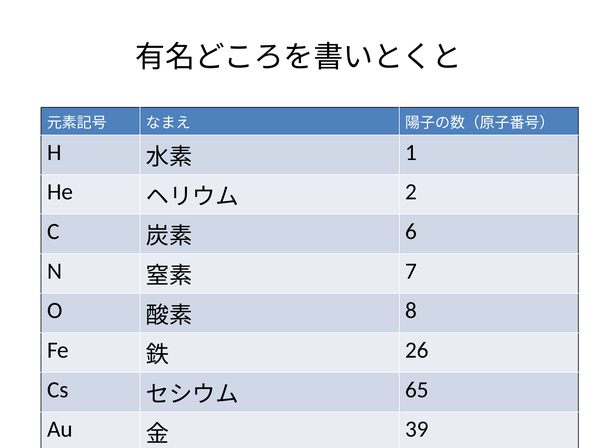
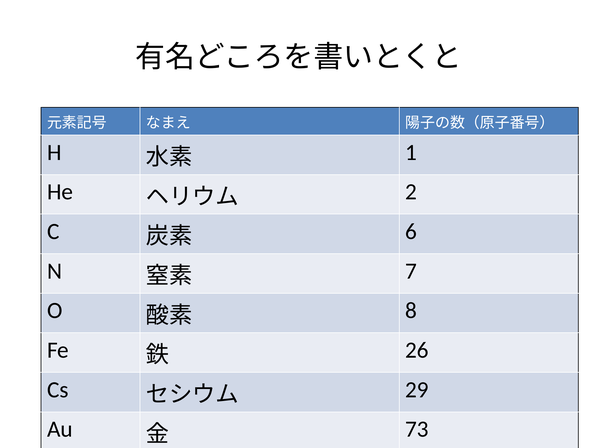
65: 65 -> 29 (417, 390)
39: 39 -> 73 (417, 429)
